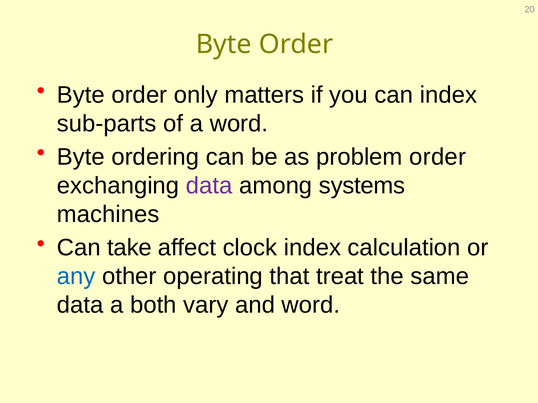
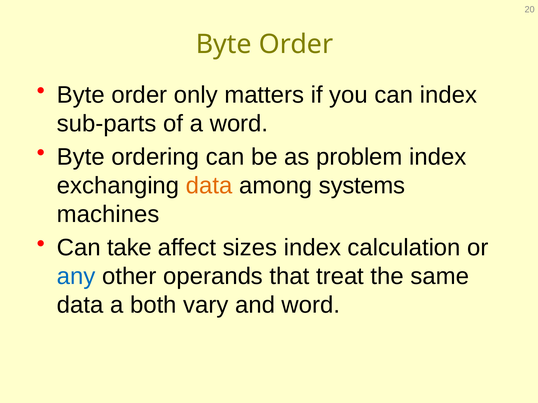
problem order: order -> index (438, 157)
data colour: purple -> orange (209, 186)
clock: clock -> sizes (250, 248)
operating: operating -> operands (213, 277)
